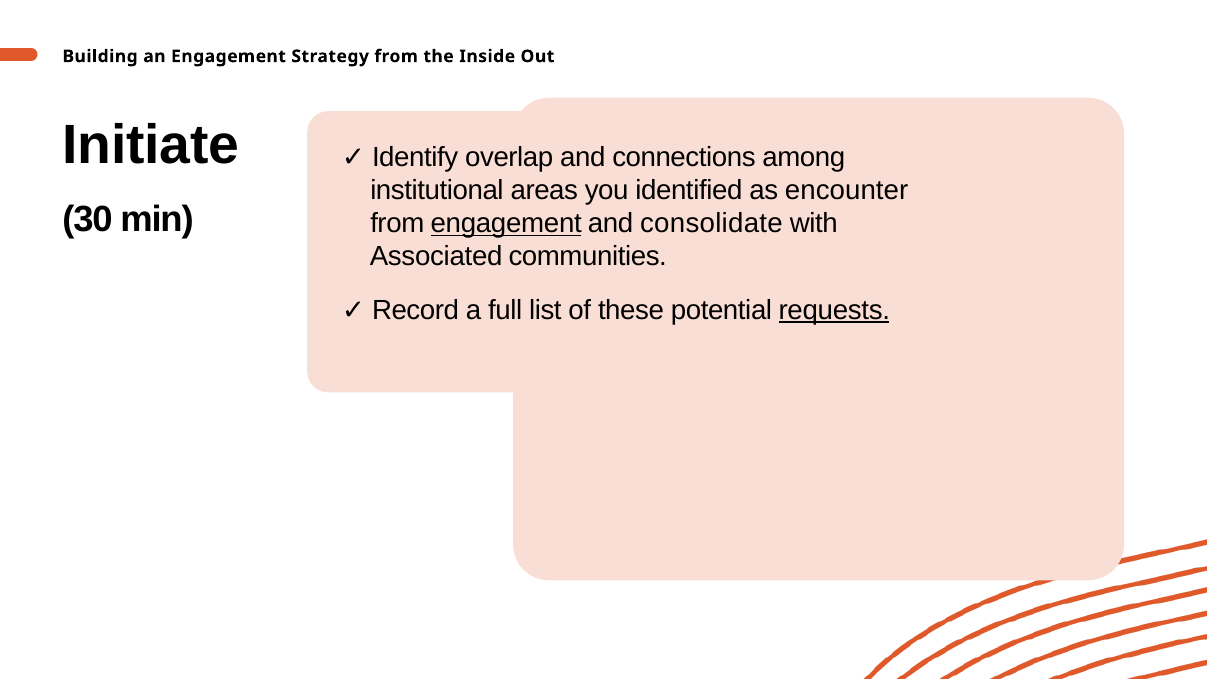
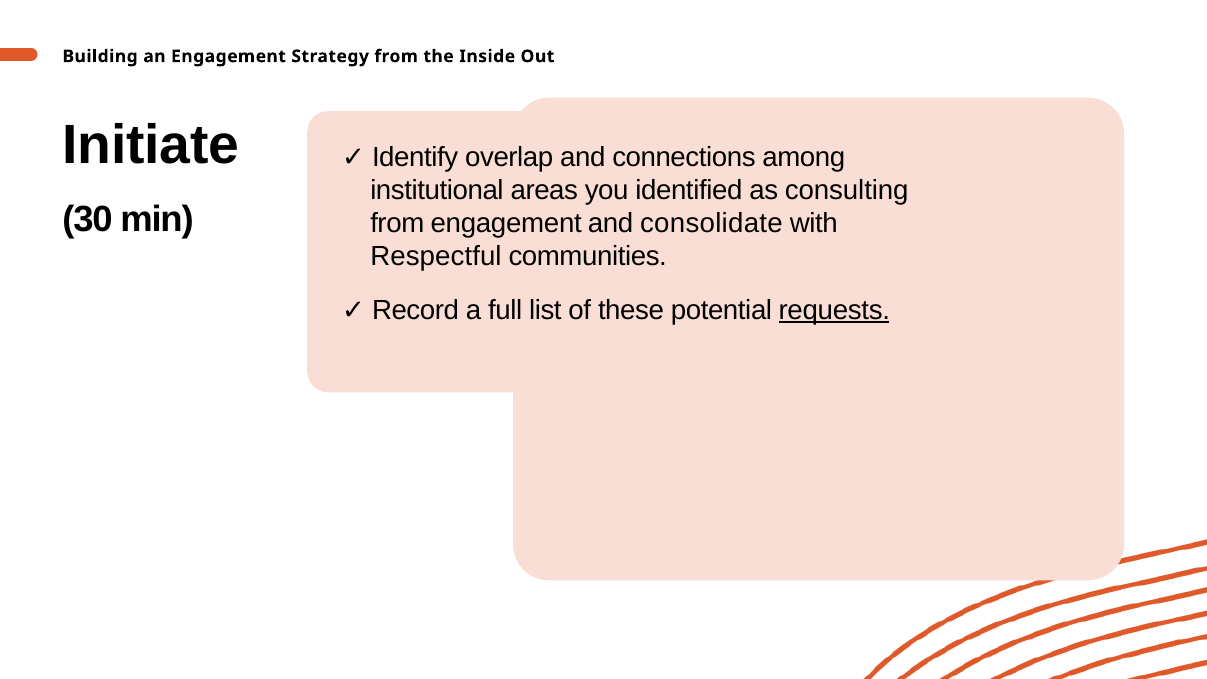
encounter: encounter -> consulting (847, 190)
engagement underline: present -> none (506, 223)
Associated: Associated -> Respectful (436, 257)
